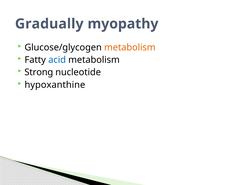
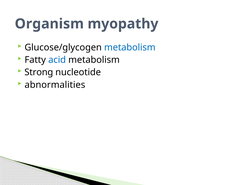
Gradually: Gradually -> Organism (49, 24)
metabolism colour: orange -> blue (130, 47)
hypoxanthine: hypoxanthine -> abnormalities (55, 85)
